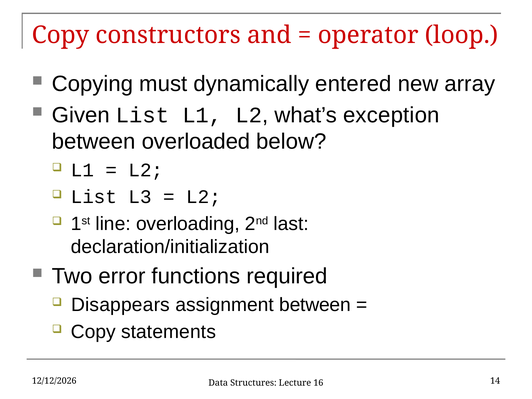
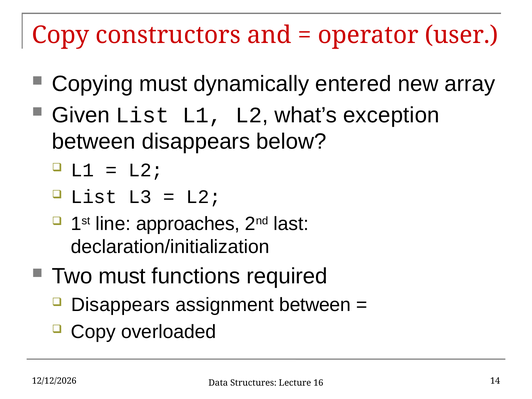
loop: loop -> user (462, 35)
between overloaded: overloaded -> disappears (196, 142)
overloading: overloading -> approaches (188, 224)
Two error: error -> must (122, 276)
statements: statements -> overloaded (169, 332)
